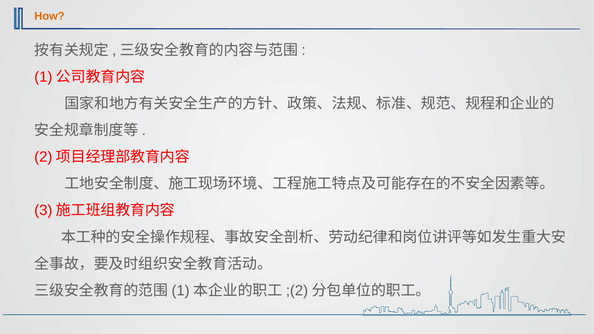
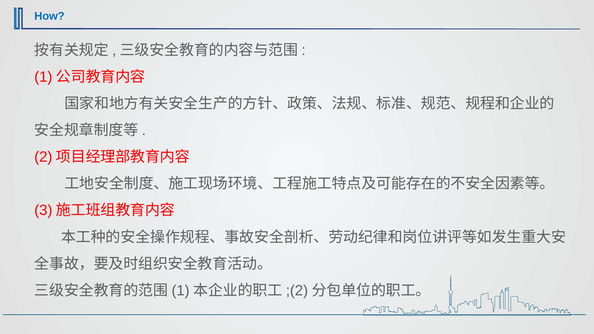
How colour: orange -> blue (49, 16)
